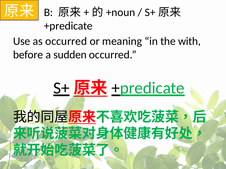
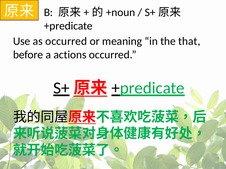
with: with -> that (189, 41)
sudden: sudden -> actions (70, 55)
